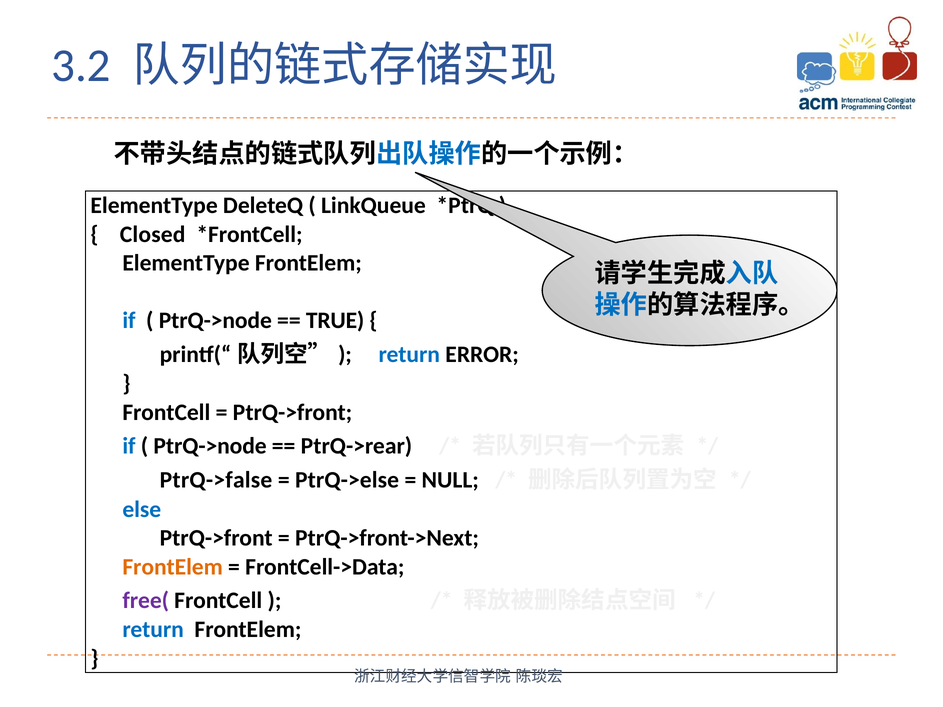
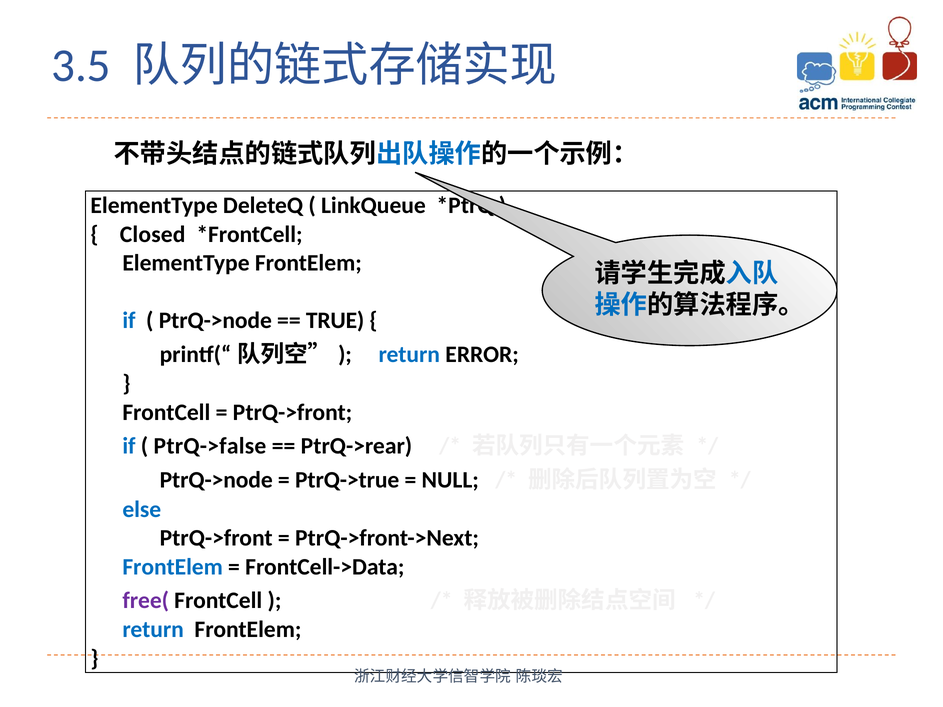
3.2: 3.2 -> 3.5 (81, 66)
PtrQ->node: PtrQ->node -> PtrQ->false (210, 446)
PtrQ->false: PtrQ->false -> PtrQ->node (216, 480)
PtrQ->else: PtrQ->else -> PtrQ->true (347, 480)
FrontElem colour: orange -> blue (173, 567)
